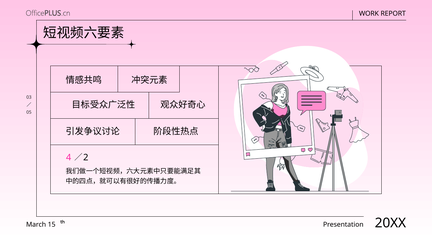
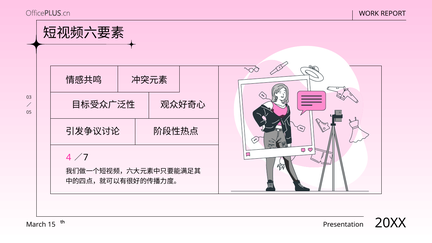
2: 2 -> 7 (86, 158)
